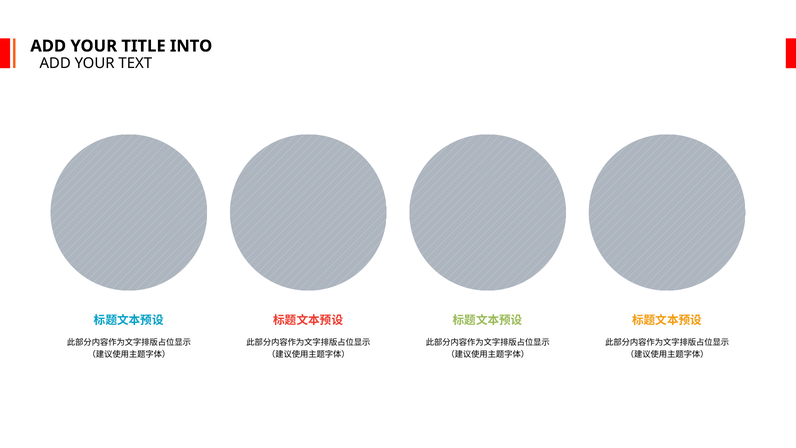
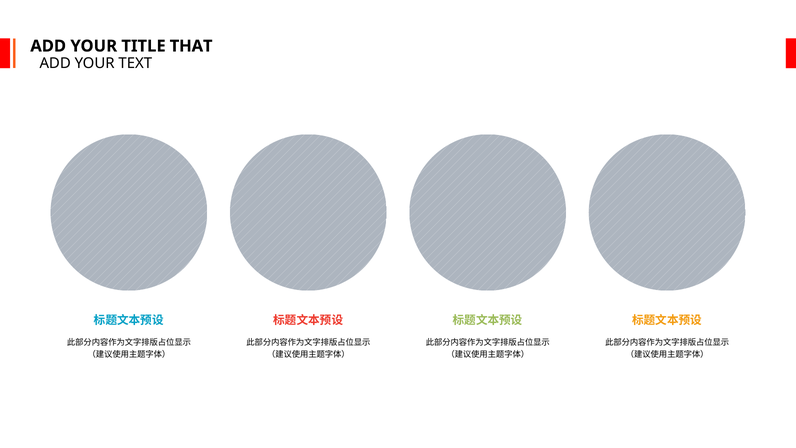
INTO: INTO -> THAT (191, 46)
